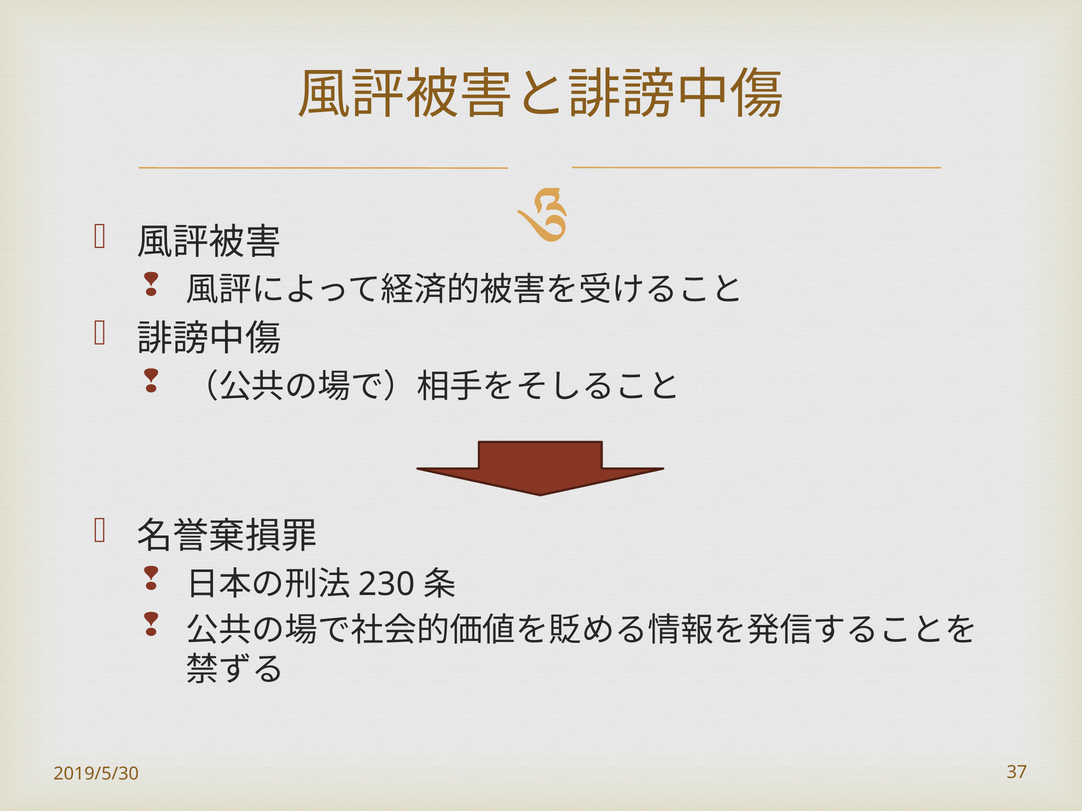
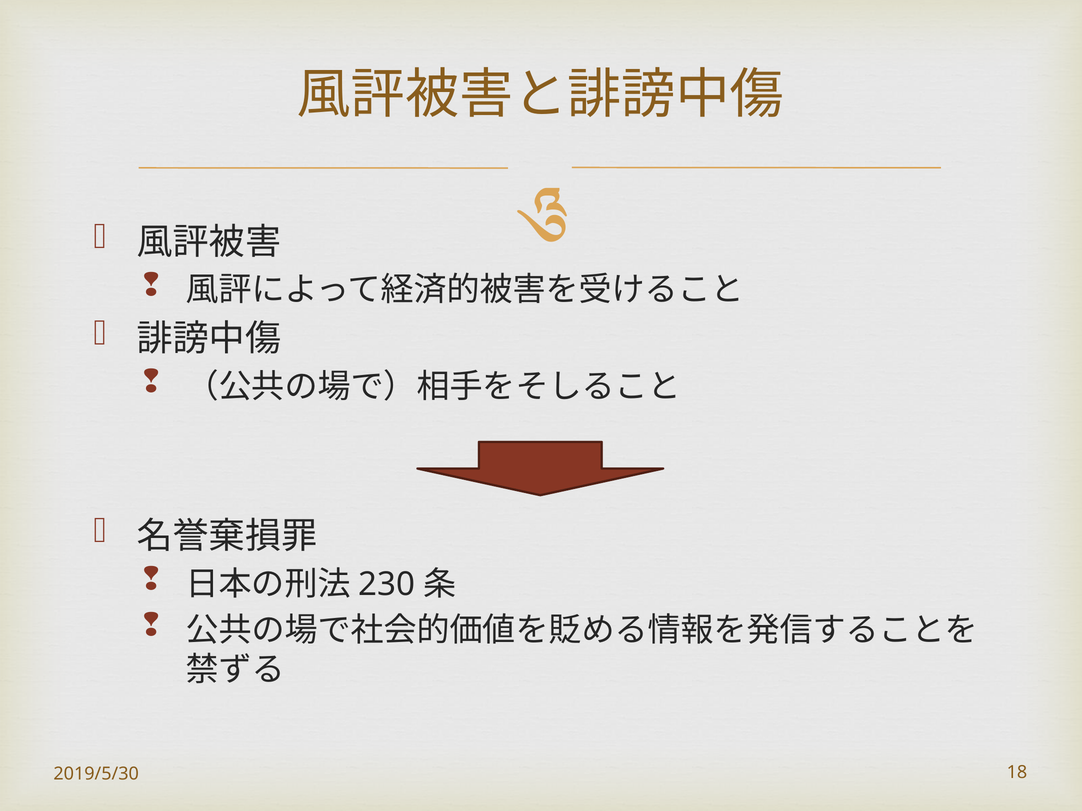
37: 37 -> 18 (1017, 773)
